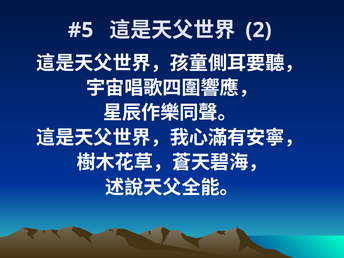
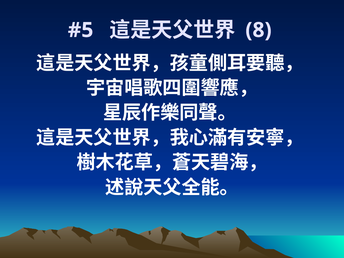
2: 2 -> 8 (258, 30)
